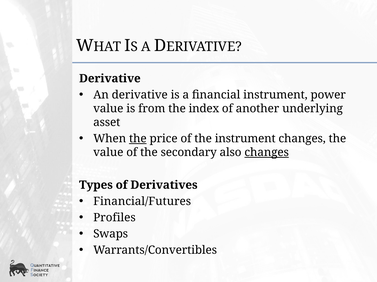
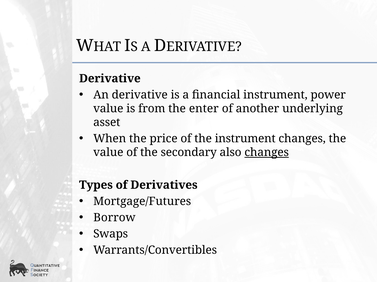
index: index -> enter (204, 109)
the underline: present -> none (138, 139)
Financial/Futures: Financial/Futures -> Mortgage/Futures (142, 202)
Profiles: Profiles -> Borrow (114, 218)
